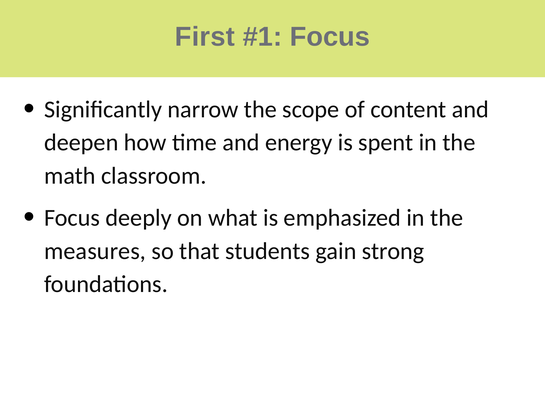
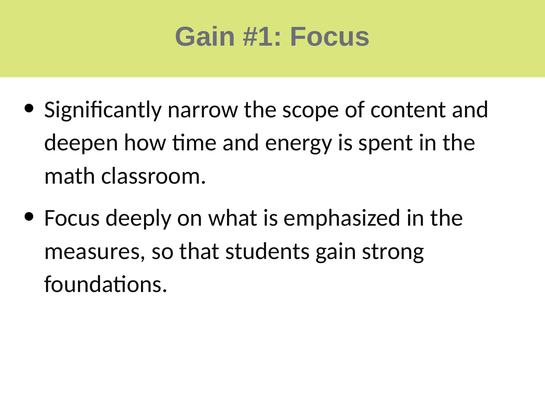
First: First -> Gain (205, 37)
